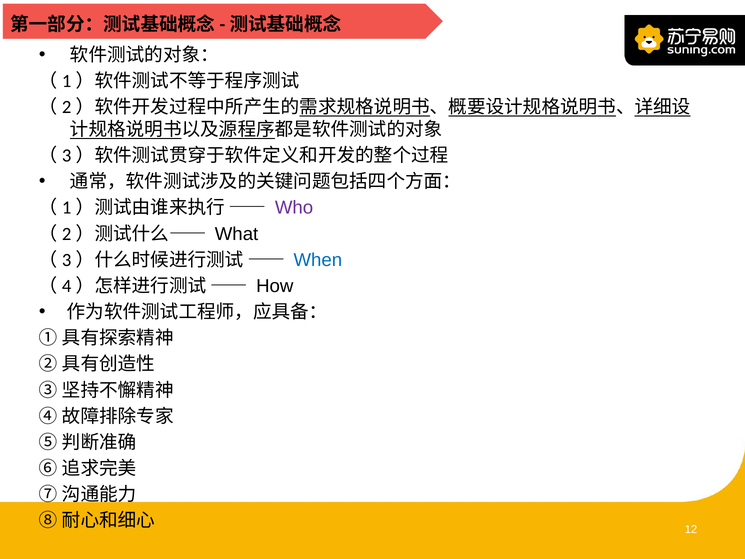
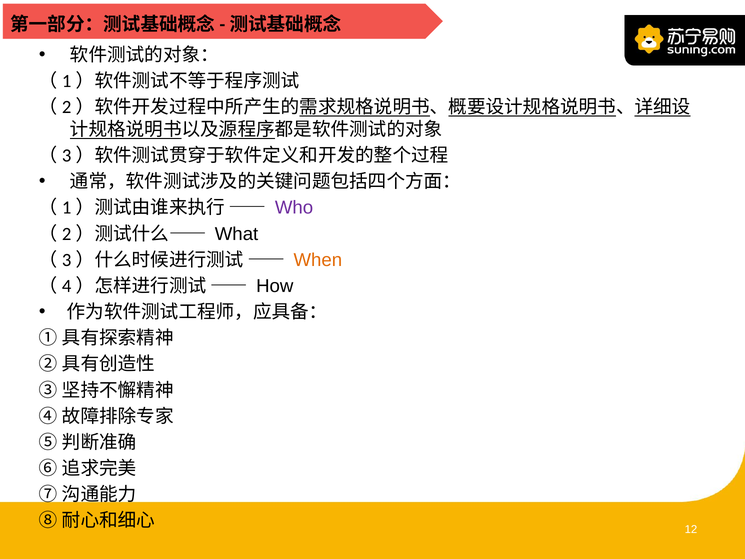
When colour: blue -> orange (318, 260)
